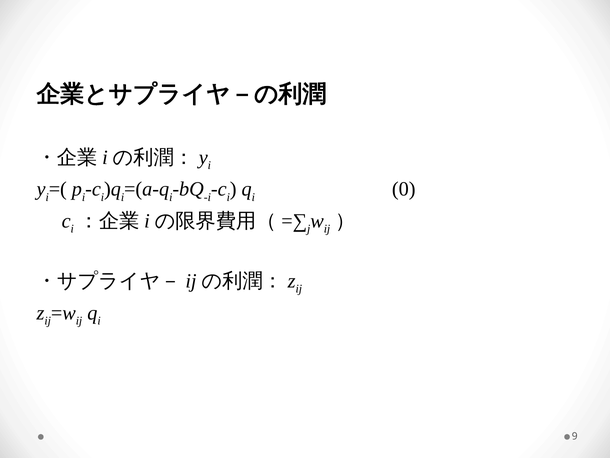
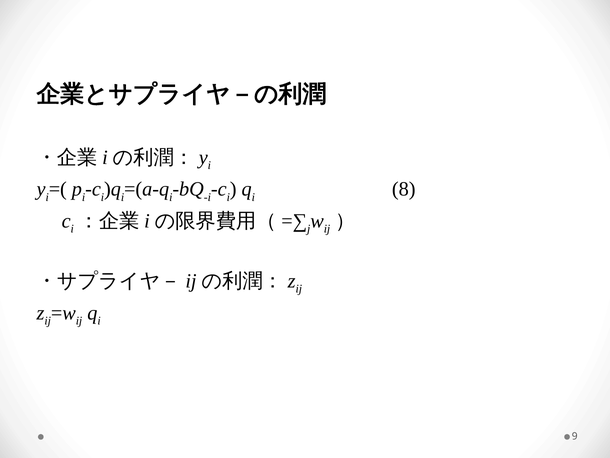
0: 0 -> 8 (404, 189)
